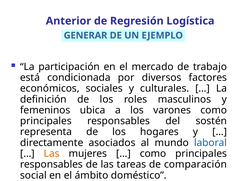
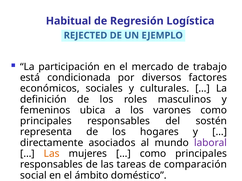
Anterior: Anterior -> Habitual (69, 21)
GENERAR: GENERAR -> REJECTED (86, 36)
laboral colour: blue -> purple (211, 143)
